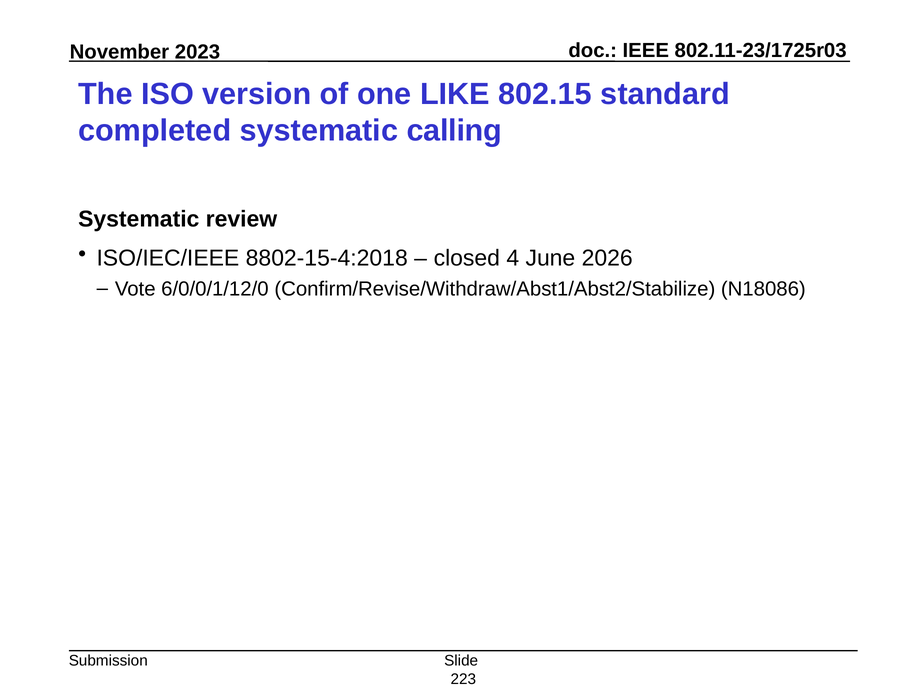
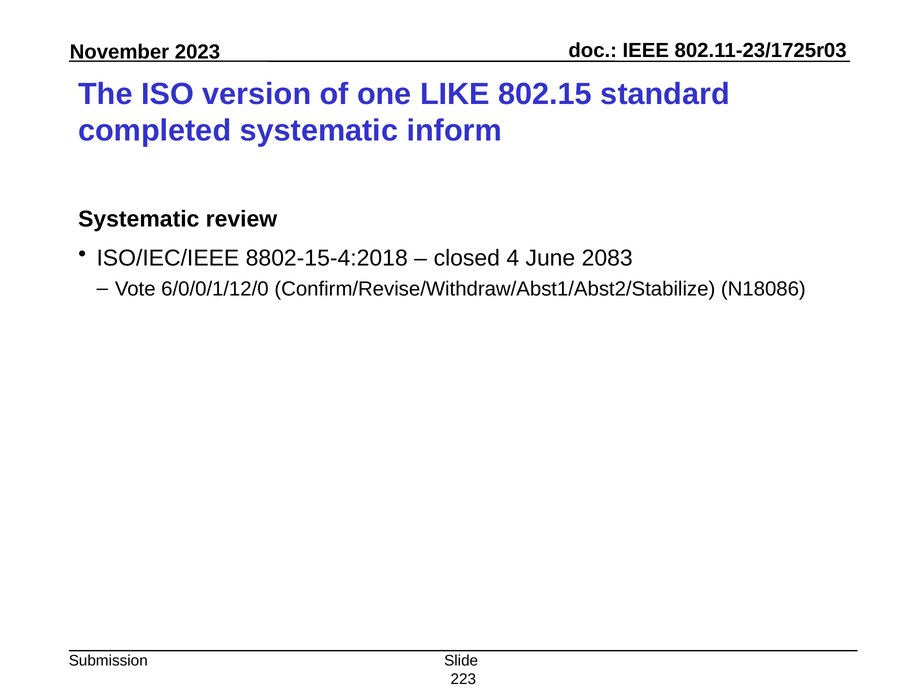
calling: calling -> inform (454, 131)
2026: 2026 -> 2083 (607, 258)
